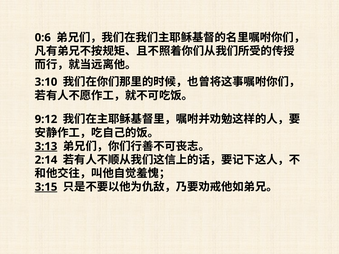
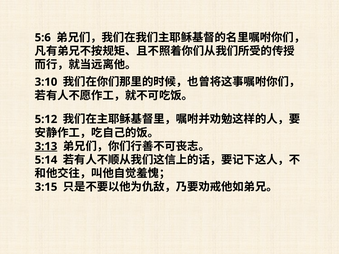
0:6: 0:6 -> 5:6 (43, 38)
9:12: 9:12 -> 5:12 (46, 119)
2:14: 2:14 -> 5:14 (46, 160)
3:15 underline: present -> none (46, 187)
